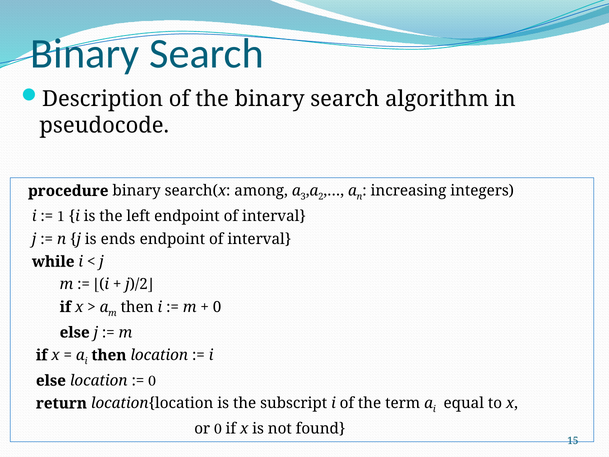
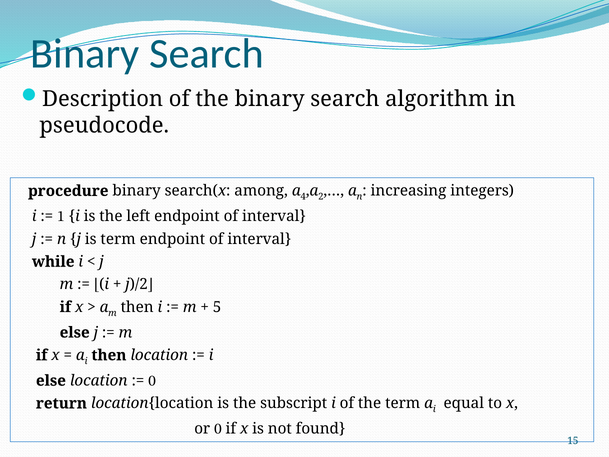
3: 3 -> 4 (303, 197)
is ends: ends -> term (118, 239)
0: 0 -> 5 (217, 307)
